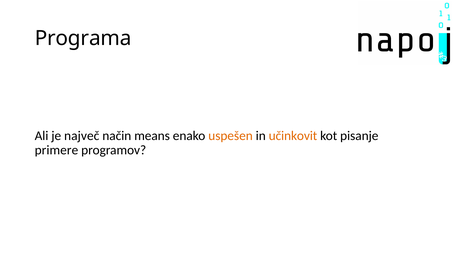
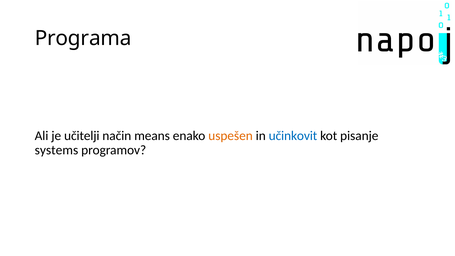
največ: največ -> učitelji (82, 136)
učinkovit colour: orange -> blue (293, 136)
primere: primere -> systems (56, 150)
